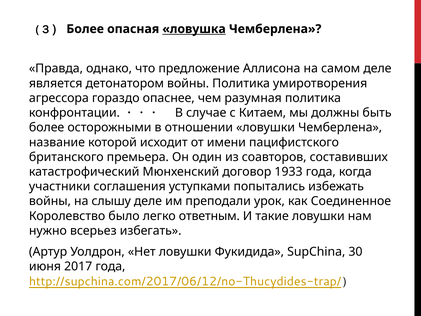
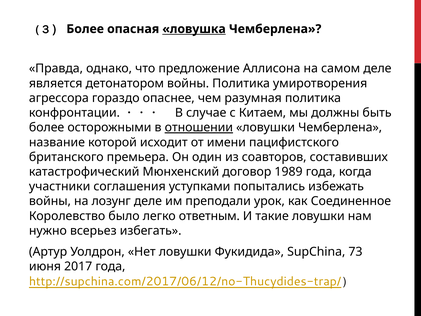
отношении underline: none -> present (199, 127)
1933: 1933 -> 1989 (289, 172)
слышу: слышу -> лозунг (111, 201)
30: 30 -> 73 (355, 252)
